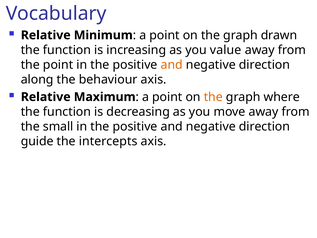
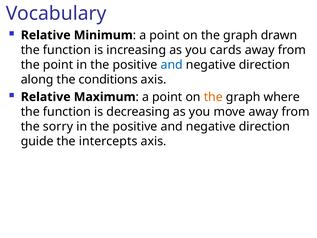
value: value -> cards (226, 50)
and colour: orange -> blue (172, 65)
behaviour: behaviour -> conditions (108, 80)
small: small -> sorry (58, 126)
